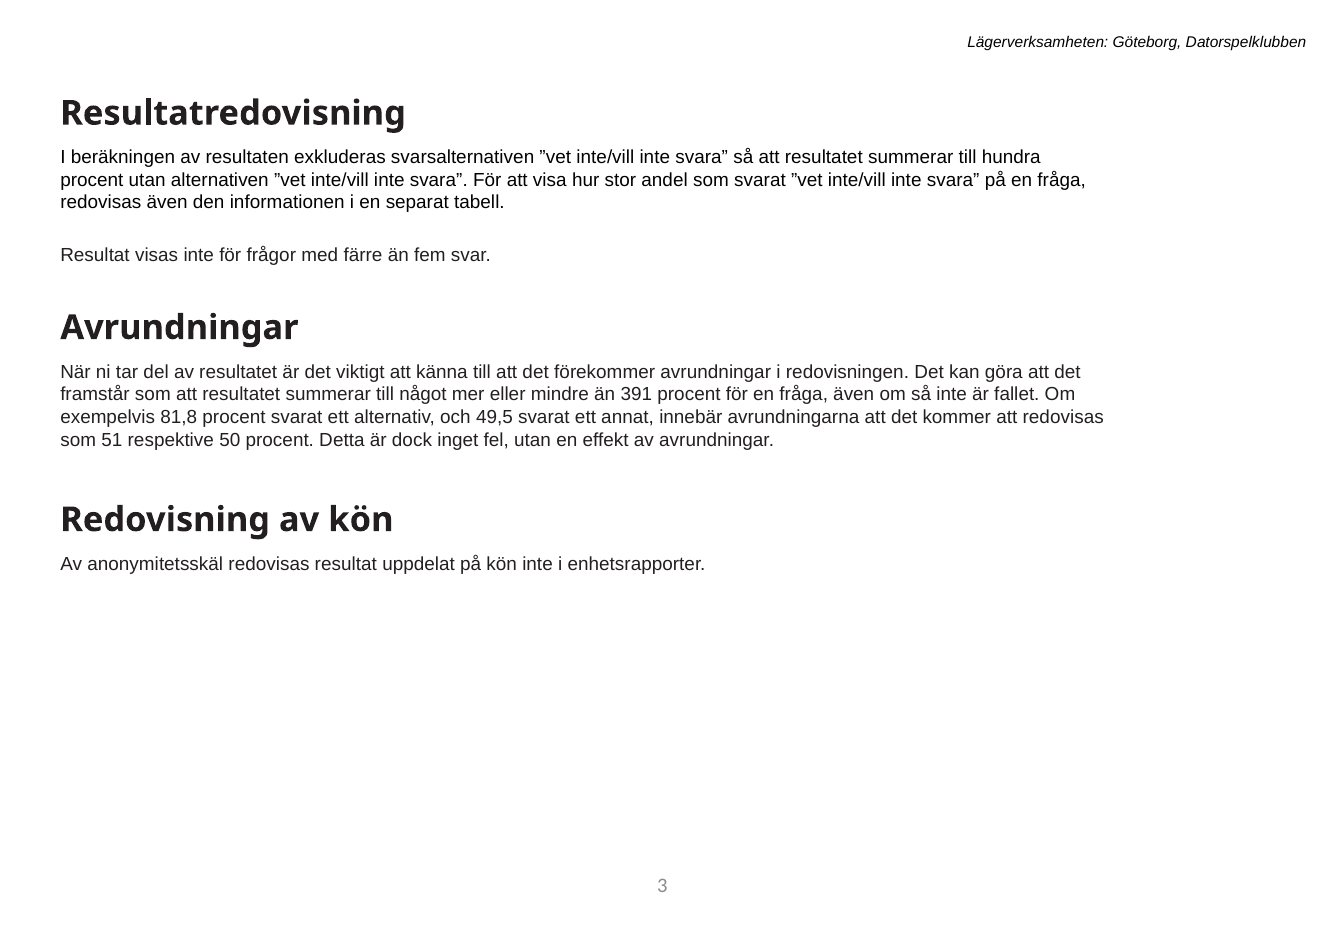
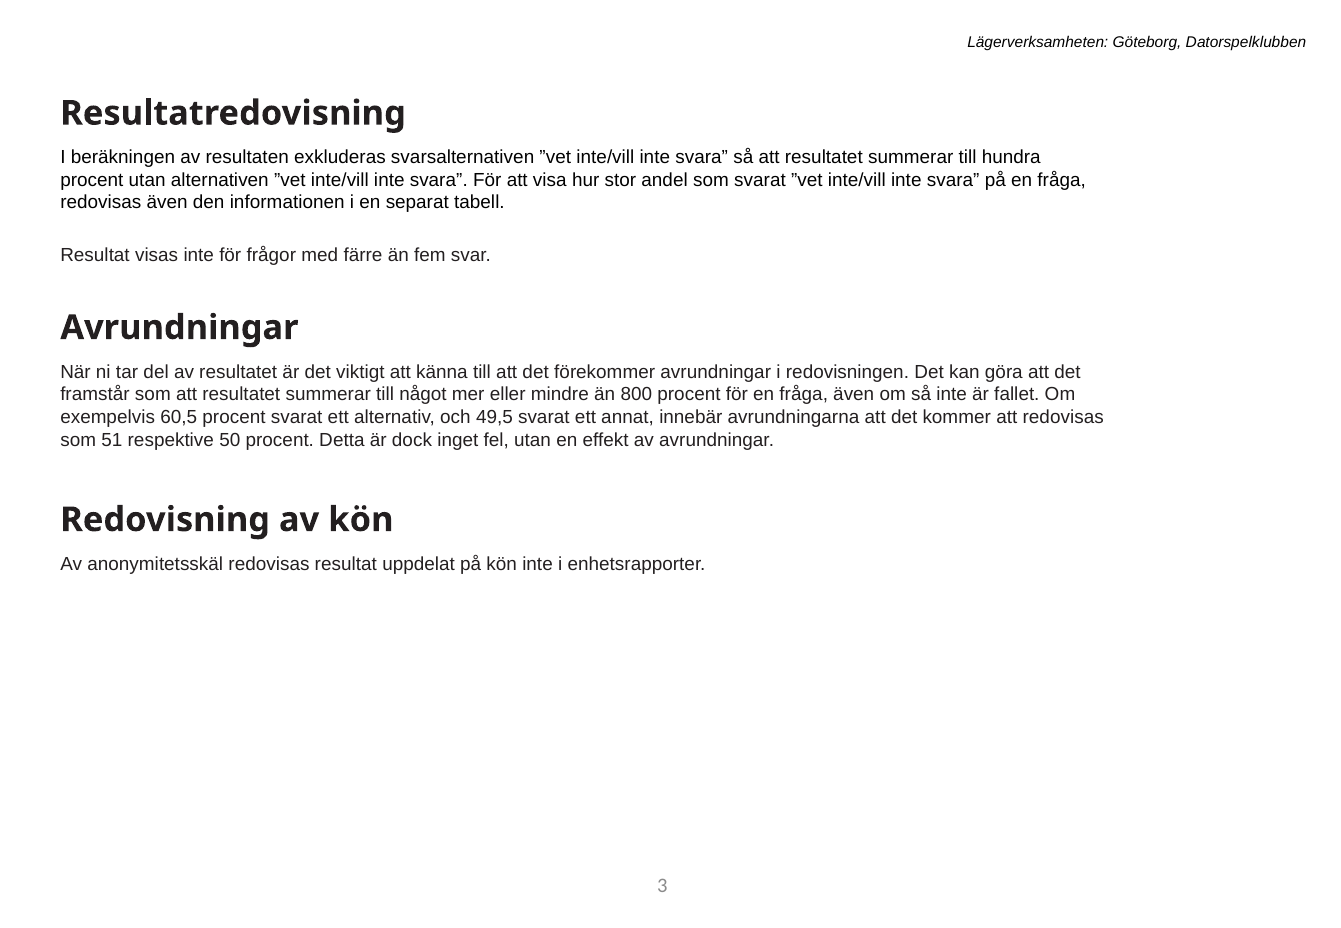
391: 391 -> 800 (636, 395)
81,8: 81,8 -> 60,5 (179, 417)
